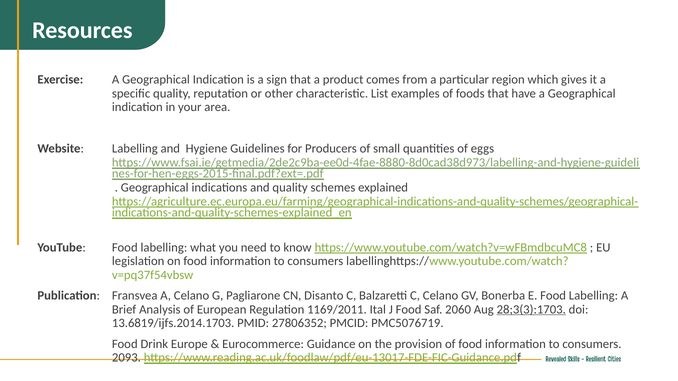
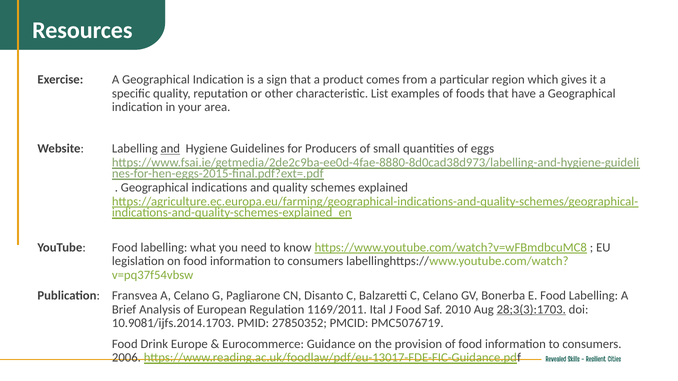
and underline: none -> present (170, 149)
2060: 2060 -> 2010 (458, 310)
13.6819/ijfs.2014.1703: 13.6819/ijfs.2014.1703 -> 10.9081/ijfs.2014.1703 (173, 323)
27806352: 27806352 -> 27850352 (299, 323)
2093: 2093 -> 2006 (126, 358)
